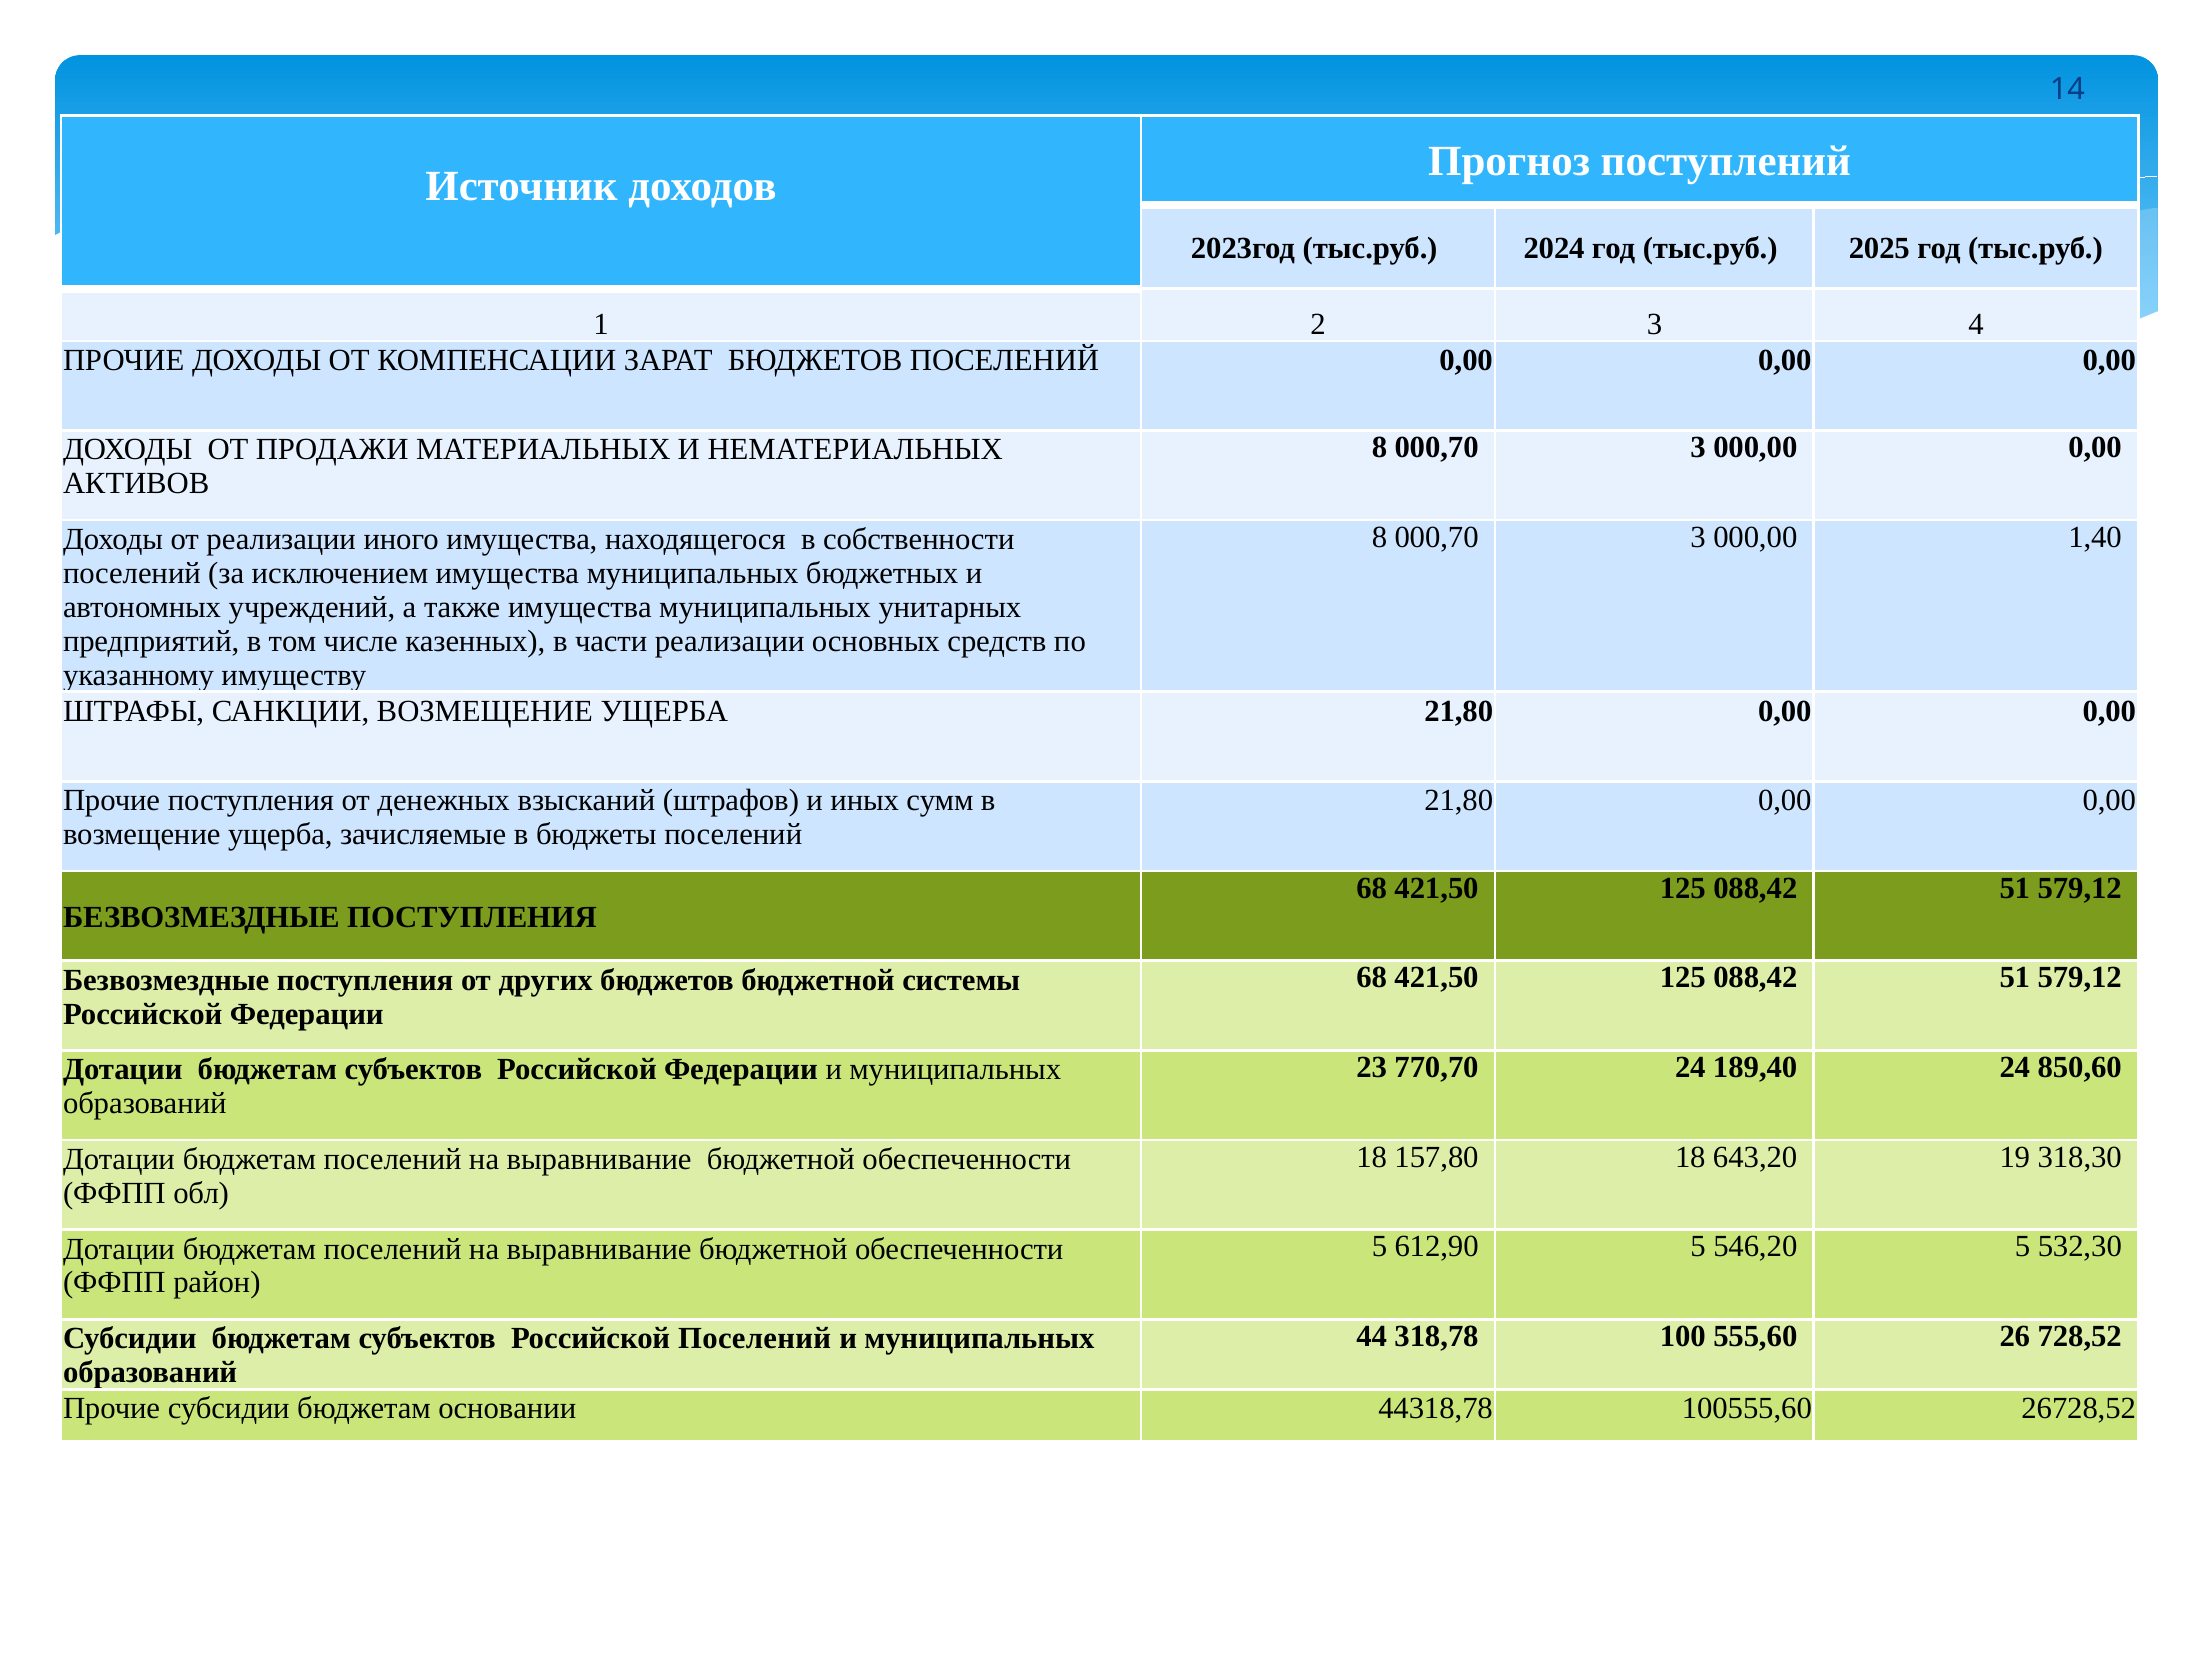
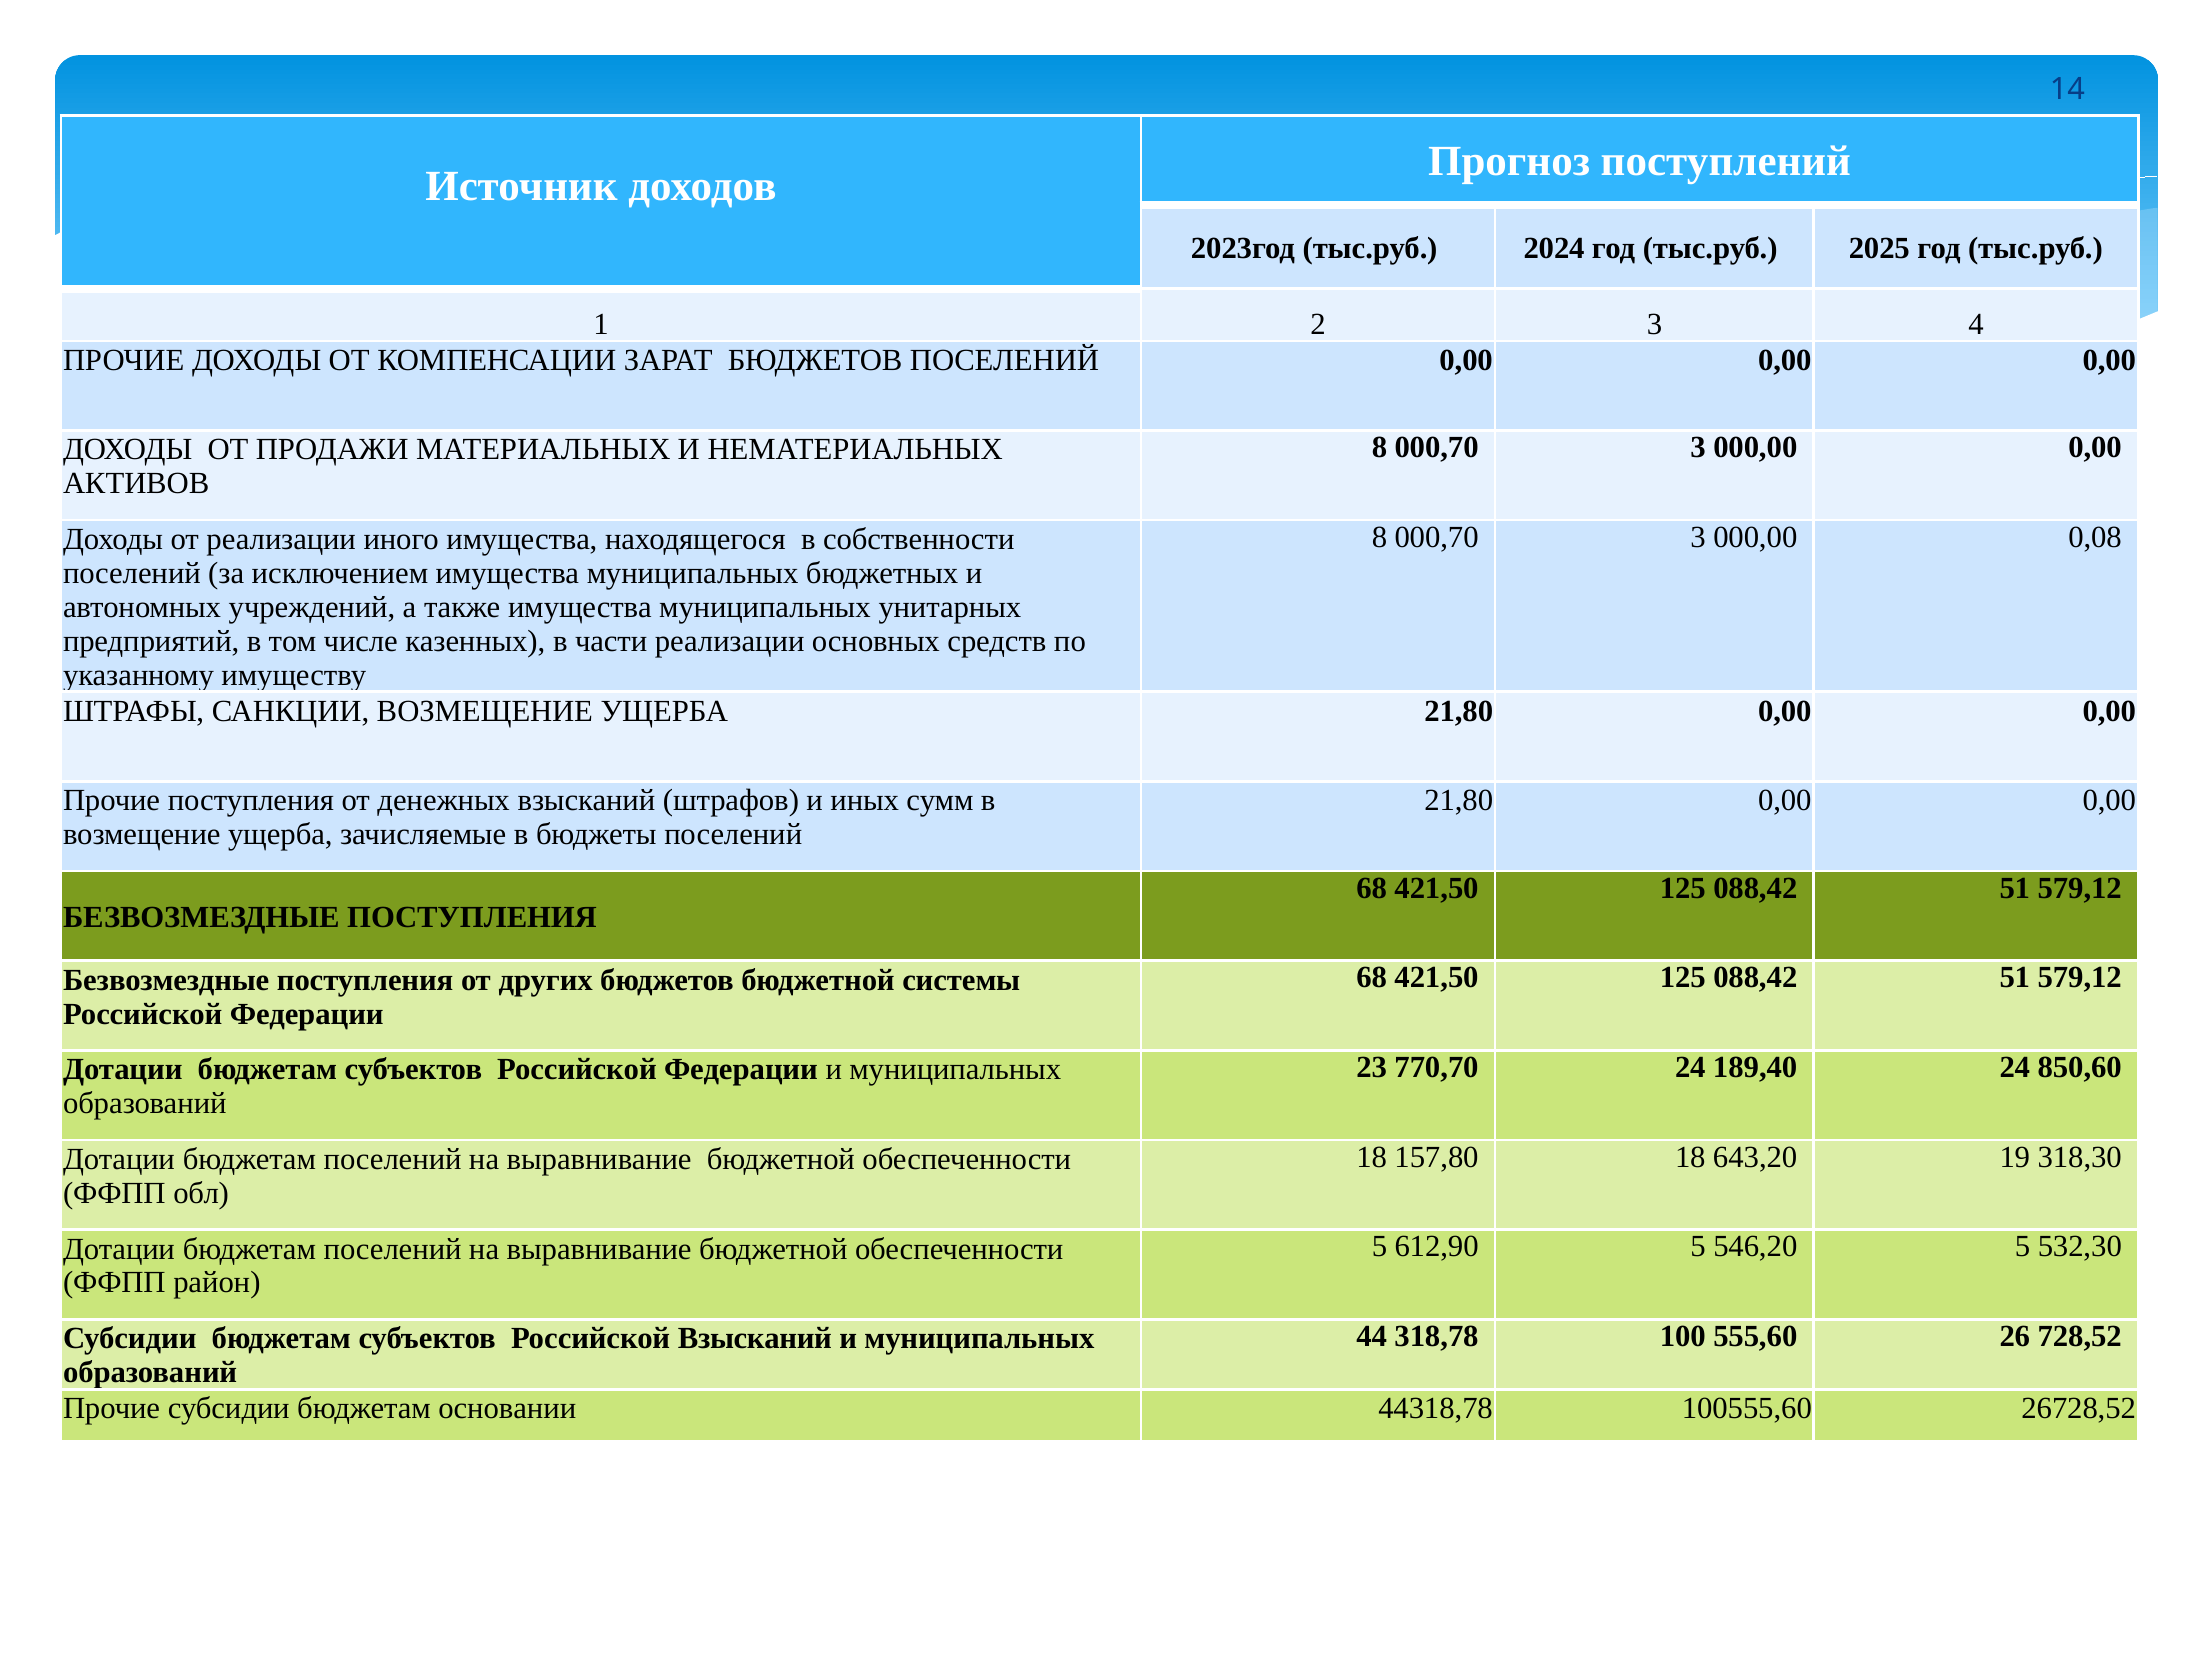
1,40: 1,40 -> 0,08 (2095, 537)
Российской Поселений: Поселений -> Взысканий (755, 1339)
